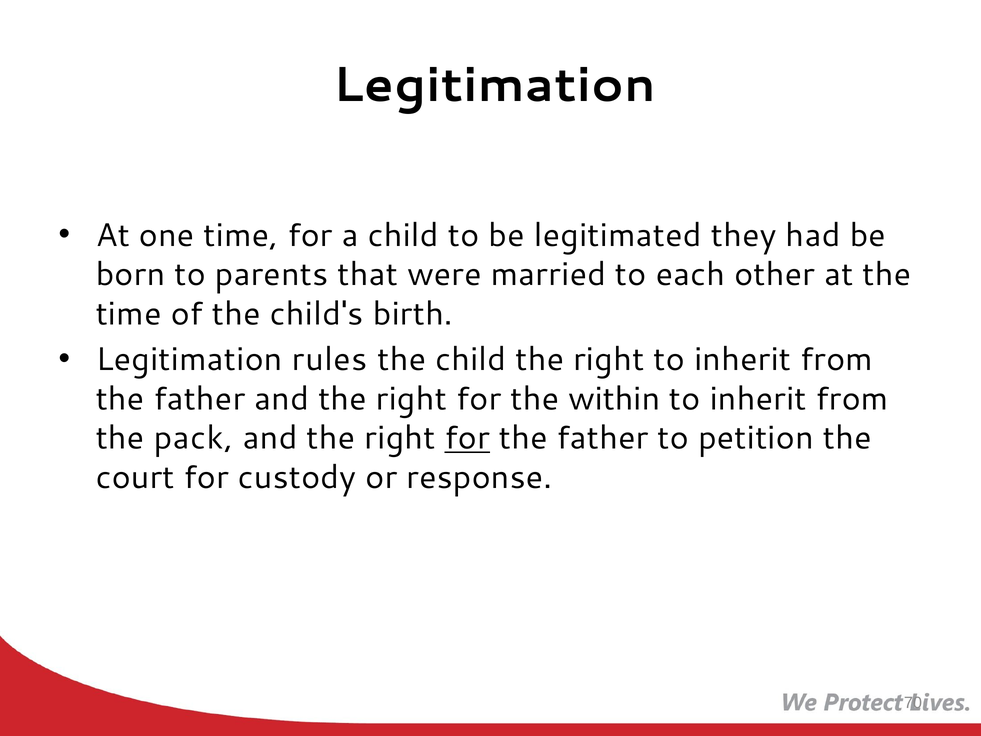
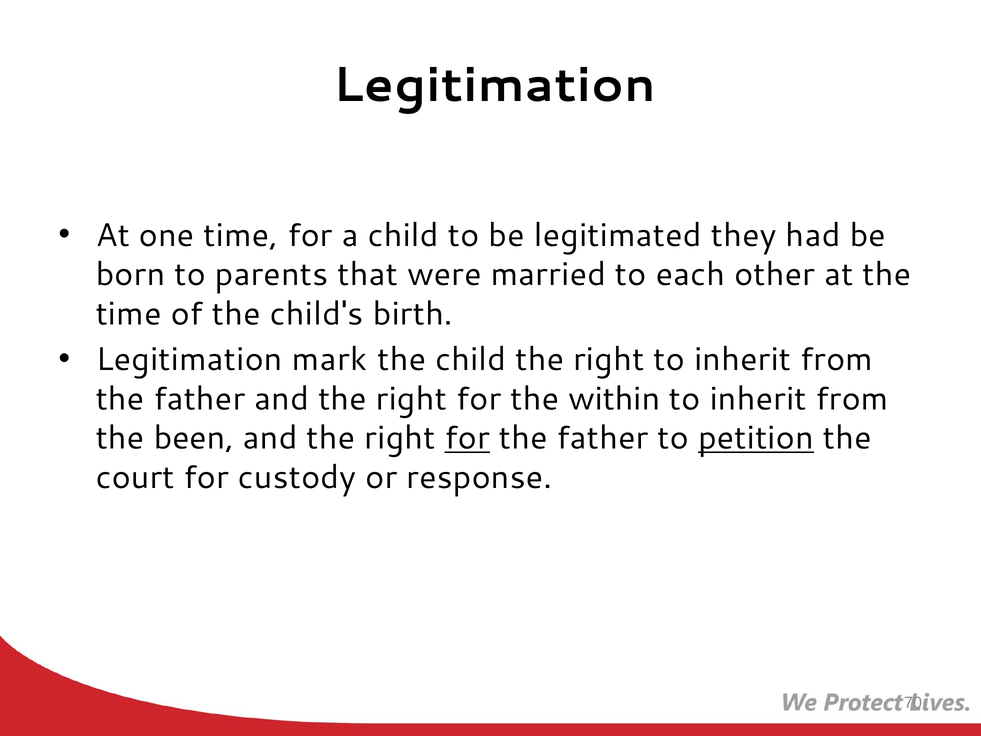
rules: rules -> mark (330, 360)
pack: pack -> been (194, 438)
petition underline: none -> present (756, 438)
